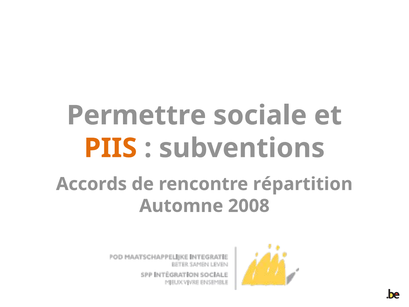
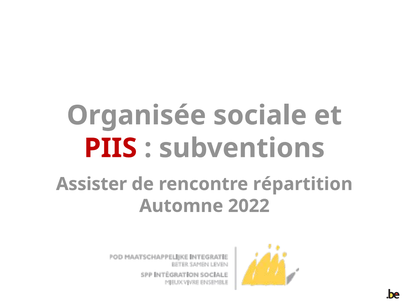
Permettre: Permettre -> Organisée (136, 115)
PIIS colour: orange -> red (110, 148)
Accords: Accords -> Assister (91, 184)
2008: 2008 -> 2022 (249, 206)
